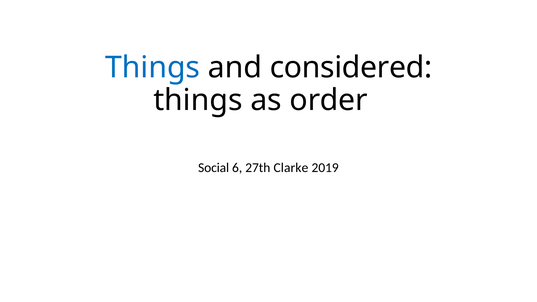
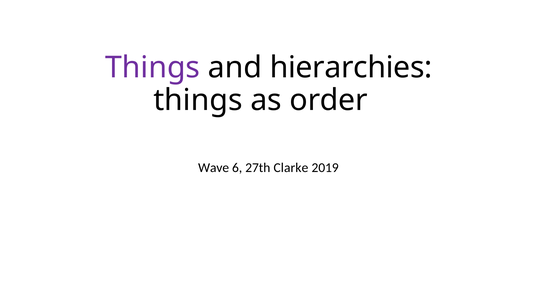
Things colour: blue -> purple (153, 68)
considered: considered -> hierarchies (351, 68)
Social: Social -> Wave (214, 168)
